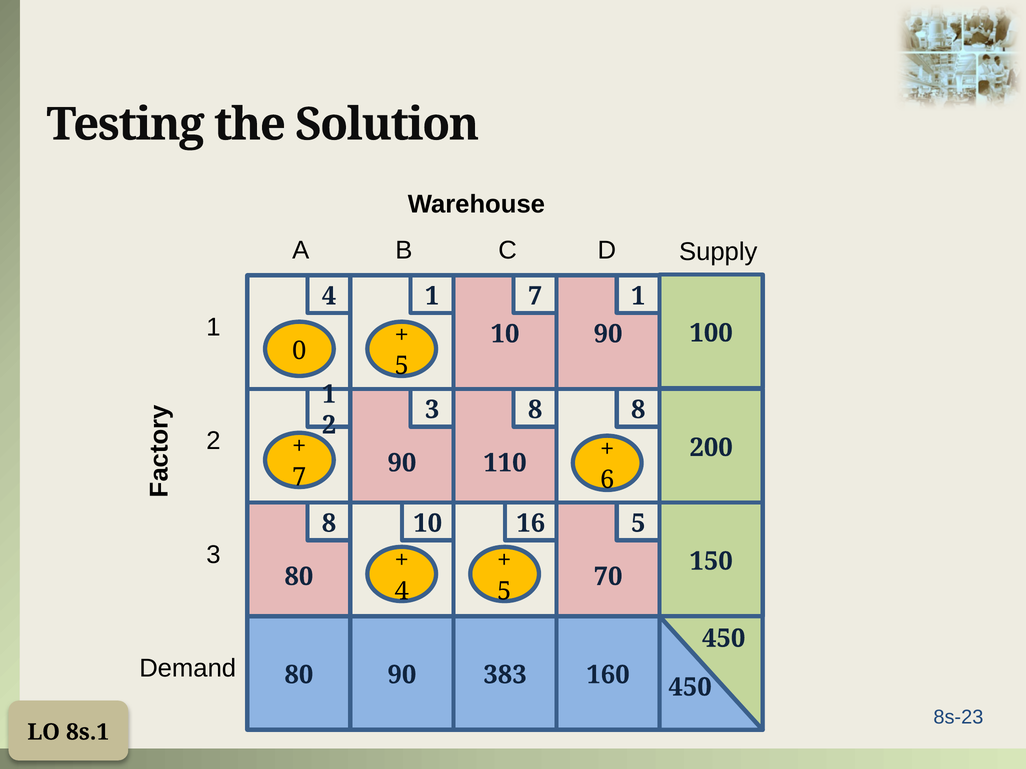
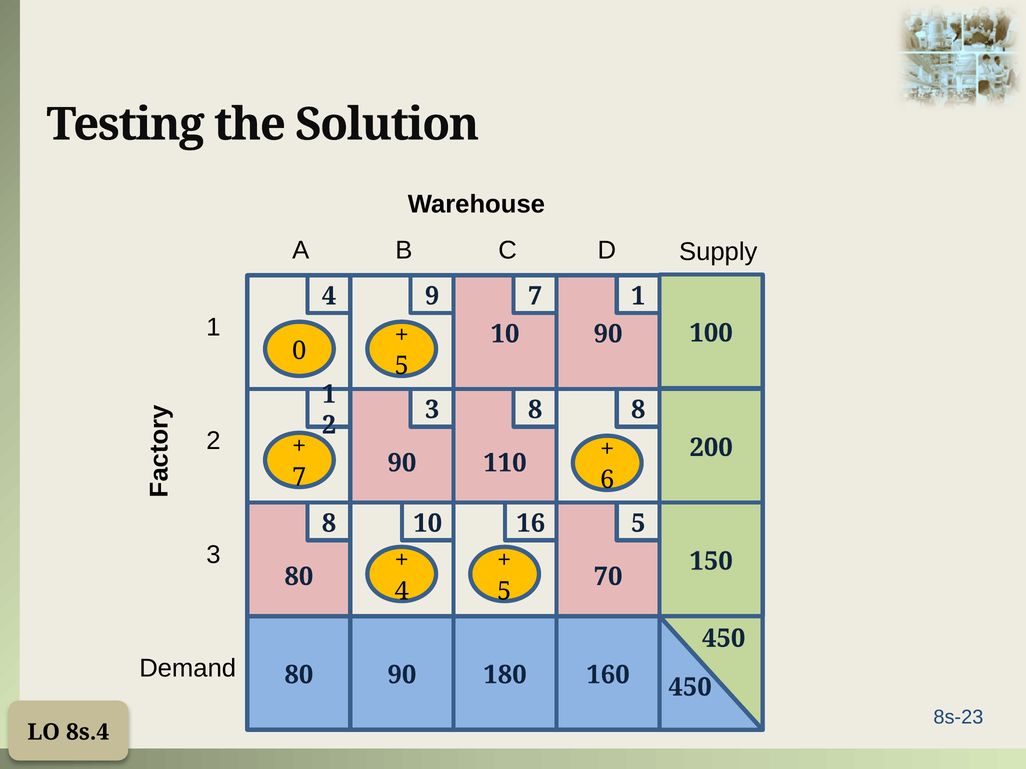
4 1: 1 -> 9 (432, 296)
383: 383 -> 180 (505, 675)
8s.1: 8s.1 -> 8s.4 (88, 733)
